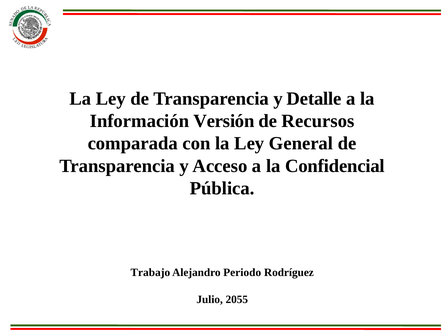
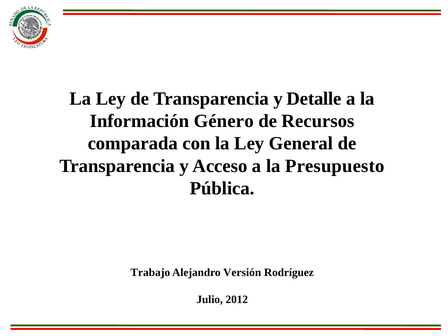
Versión: Versión -> Género (224, 121)
Confidencial: Confidencial -> Presupuesto (335, 166)
Periodo: Periodo -> Versión (242, 272)
2055: 2055 -> 2012 (237, 299)
